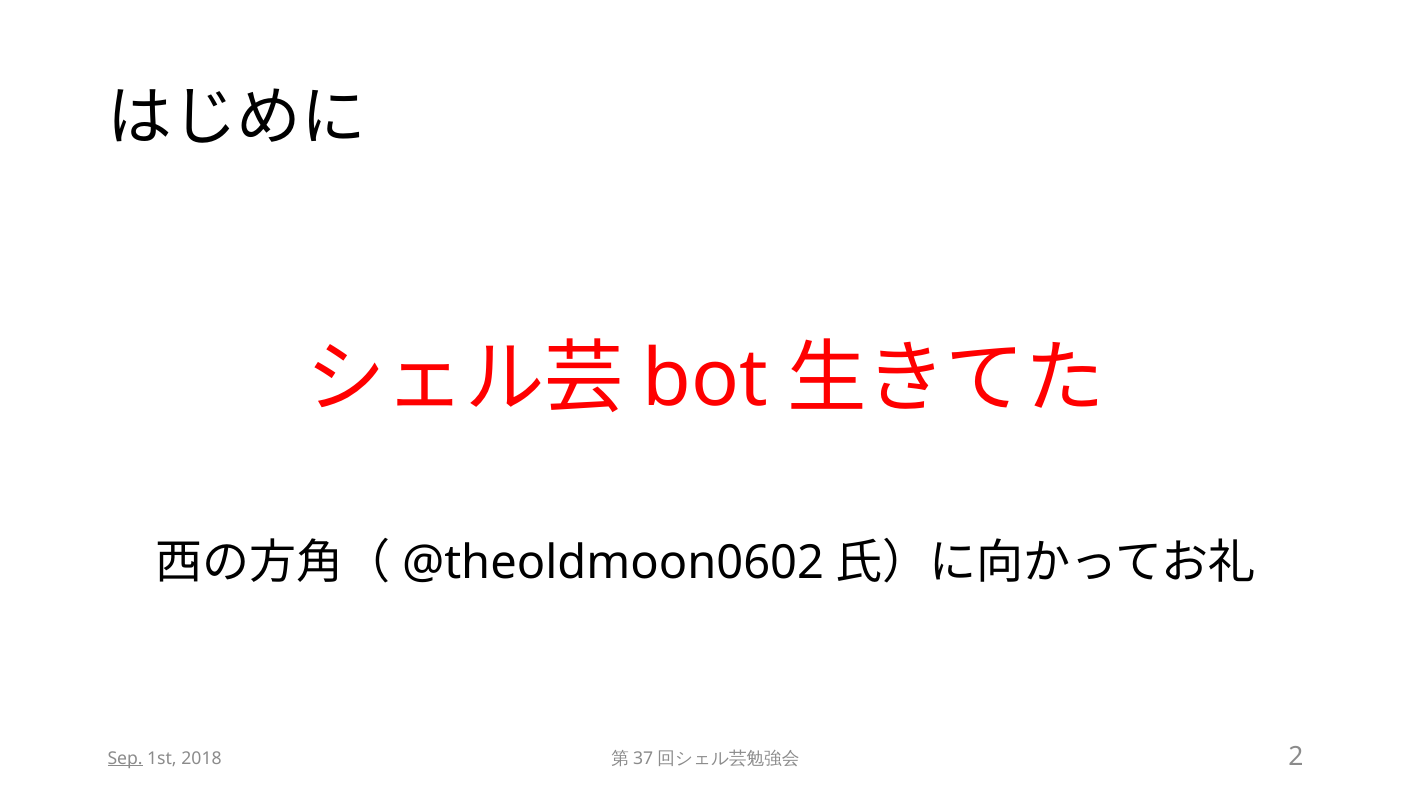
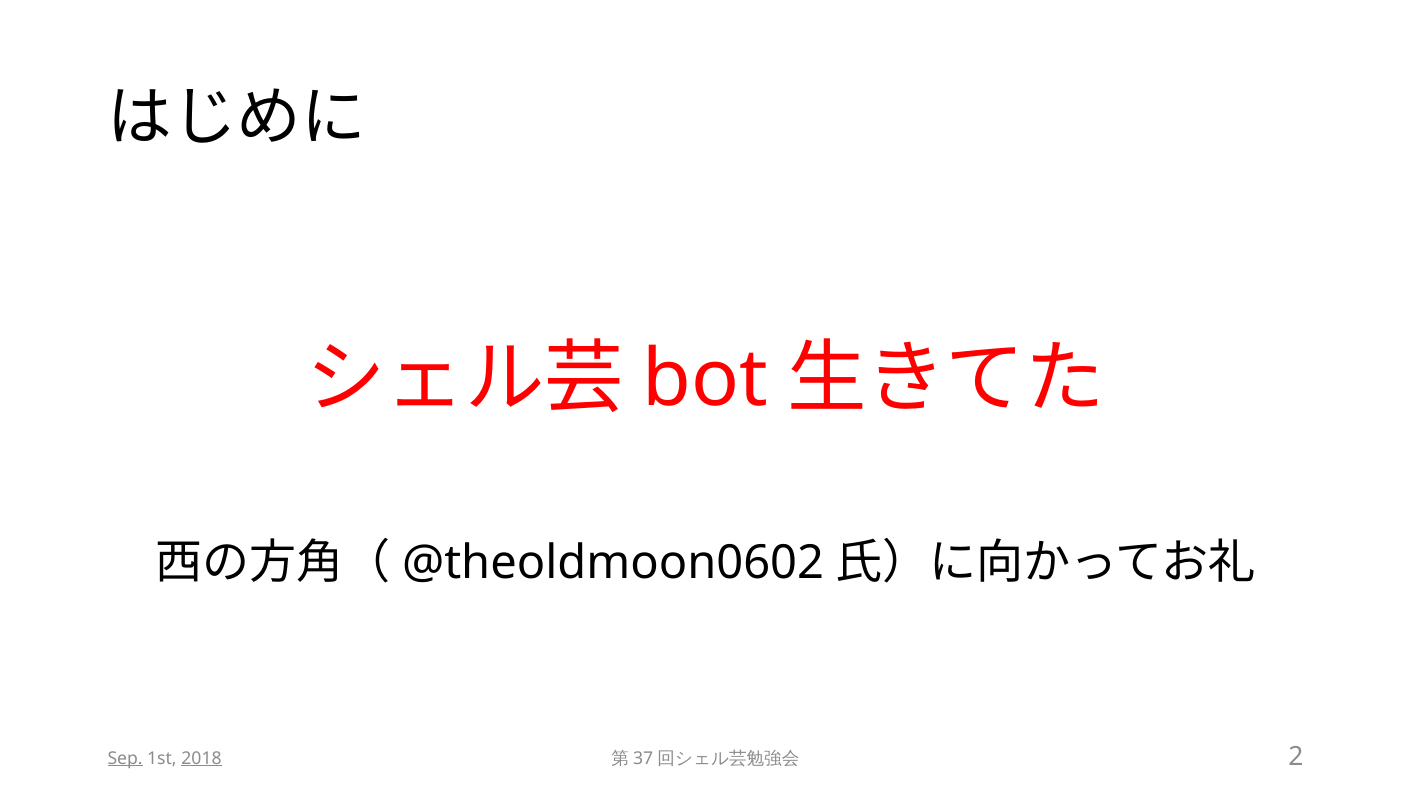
2018 underline: none -> present (202, 758)
